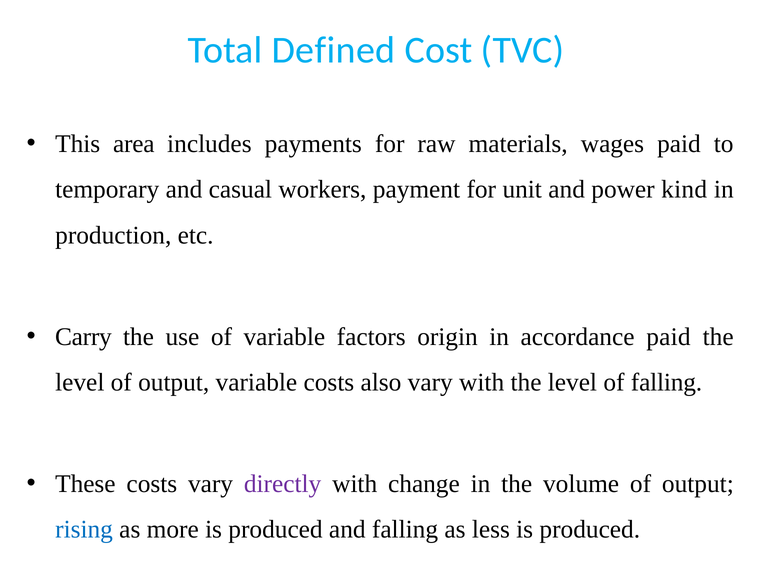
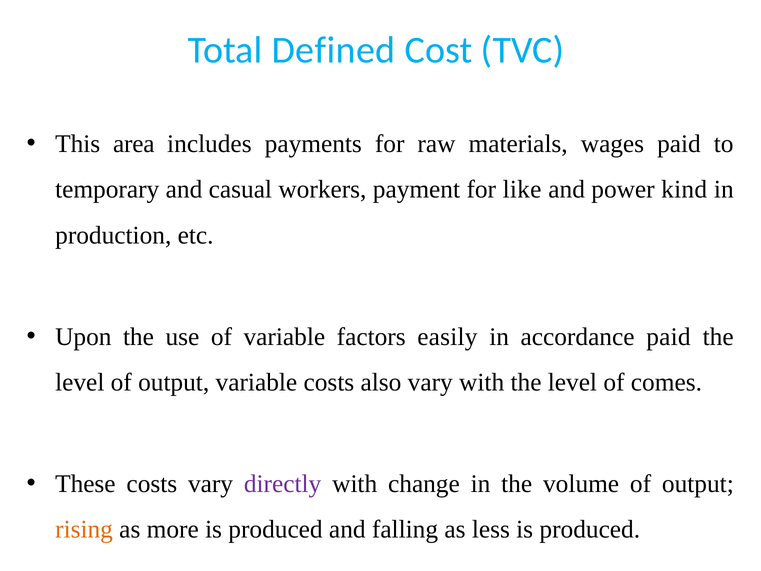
unit: unit -> like (522, 189)
Carry: Carry -> Upon (83, 337)
origin: origin -> easily (447, 337)
of falling: falling -> comes (666, 382)
rising colour: blue -> orange (84, 529)
